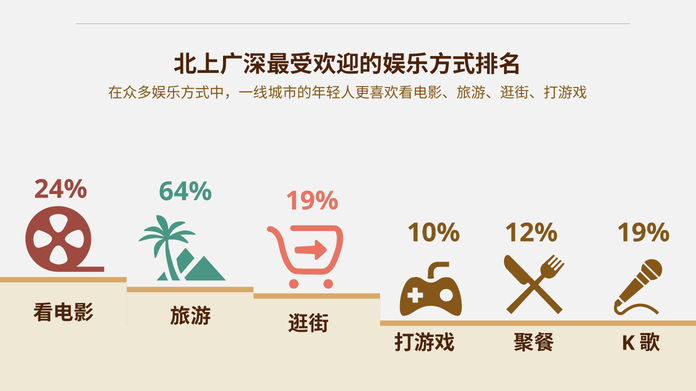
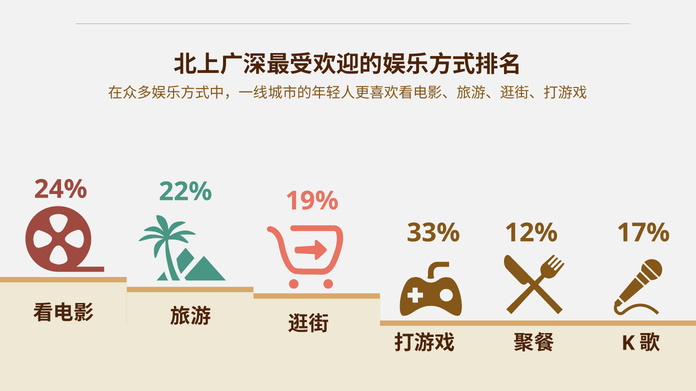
64%: 64% -> 22% (185, 192)
10%: 10% -> 33% (433, 233)
12% 19%: 19% -> 17% (643, 233)
